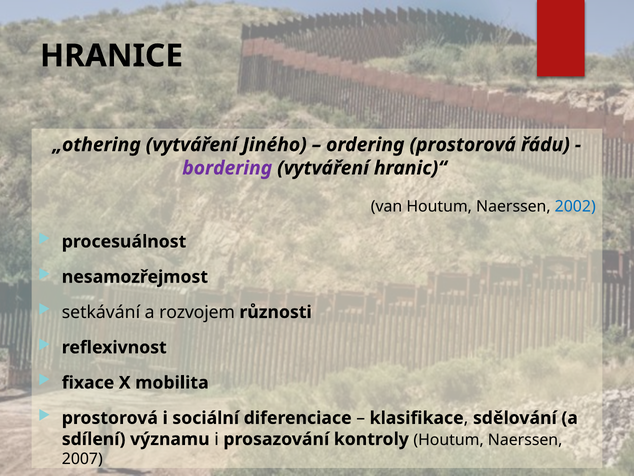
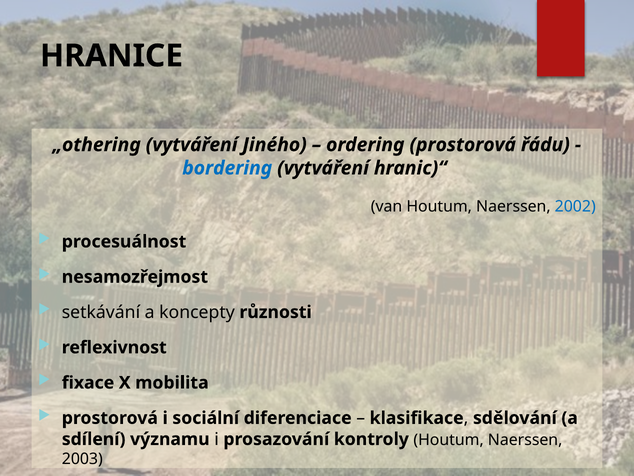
bordering colour: purple -> blue (227, 168)
rozvojem: rozvojem -> koncepty (197, 312)
2007: 2007 -> 2003 (82, 459)
